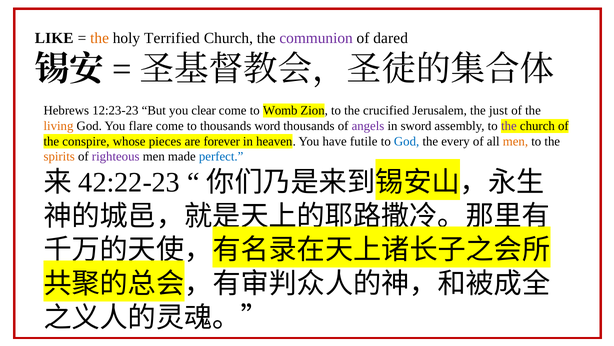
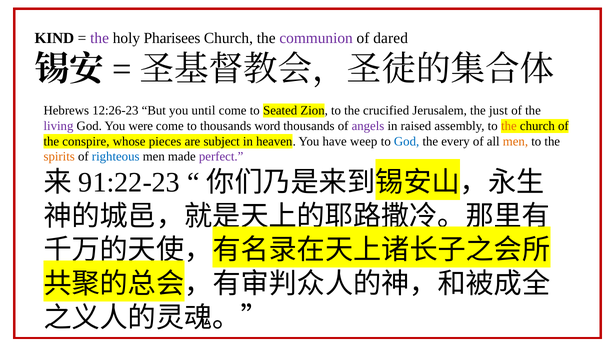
LIKE: LIKE -> KIND (54, 38)
the colour: orange -> purple (100, 38)
Terrified: Terrified -> Pharisees (172, 38)
12:23-23: 12:23-23 -> 12:26-23 (115, 110)
clear: clear -> until (203, 110)
Womb: Womb -> Seated (280, 110)
living colour: orange -> purple (58, 126)
flare: flare -> were (141, 126)
sword: sword -> raised (416, 126)
the colour: purple -> orange (509, 126)
forever: forever -> subject (222, 141)
futile: futile -> weep (364, 141)
righteous colour: purple -> blue (116, 156)
perfect colour: blue -> purple (221, 156)
42:22-23: 42:22-23 -> 91:22-23 (129, 182)
